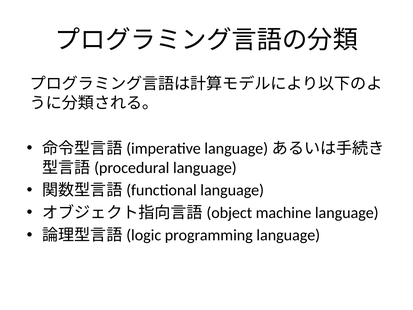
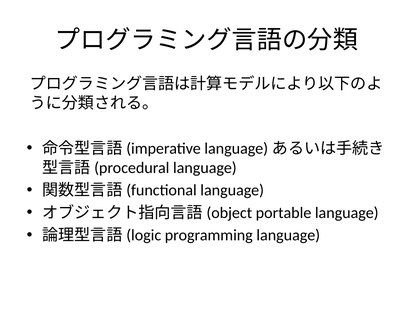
machine: machine -> portable (284, 213)
